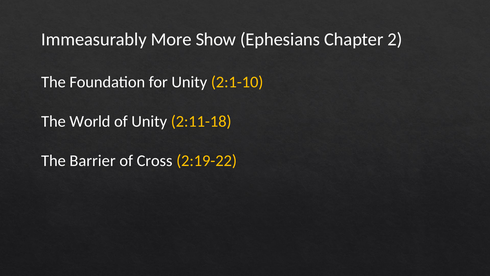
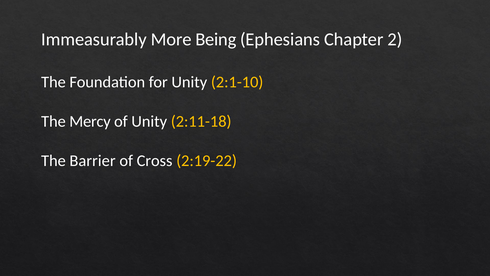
Show: Show -> Being (216, 39)
World: World -> Mercy (90, 121)
